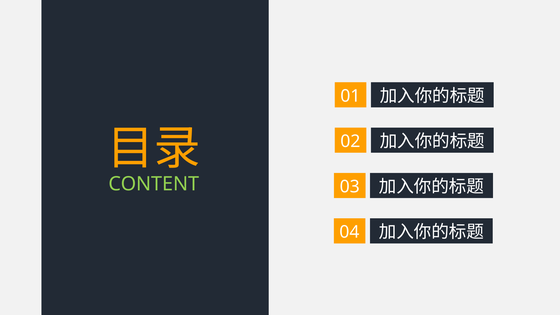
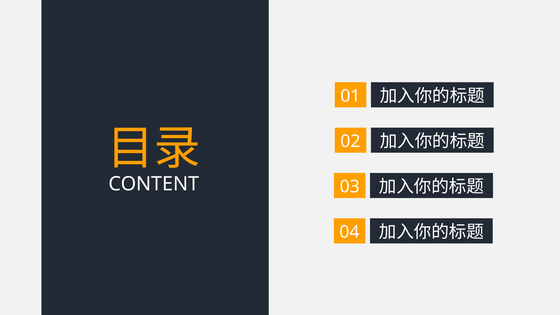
CONTENT colour: light green -> white (154, 184)
